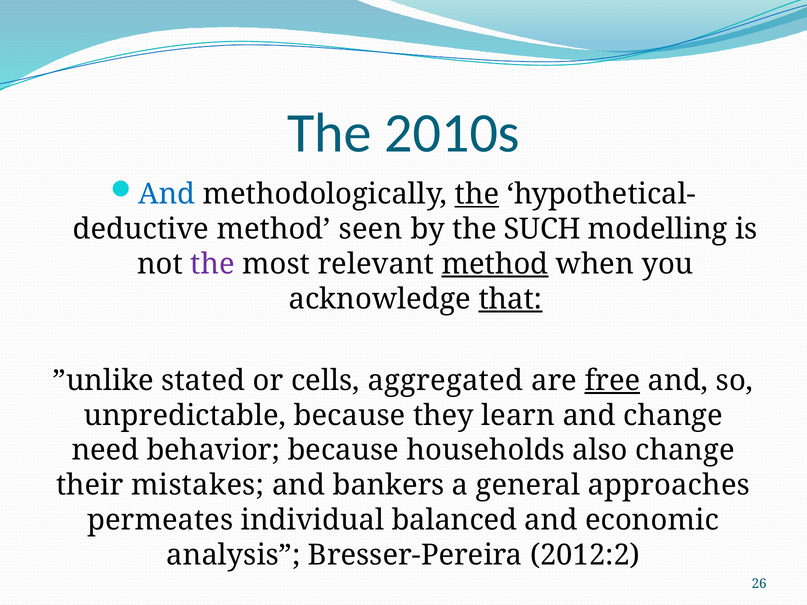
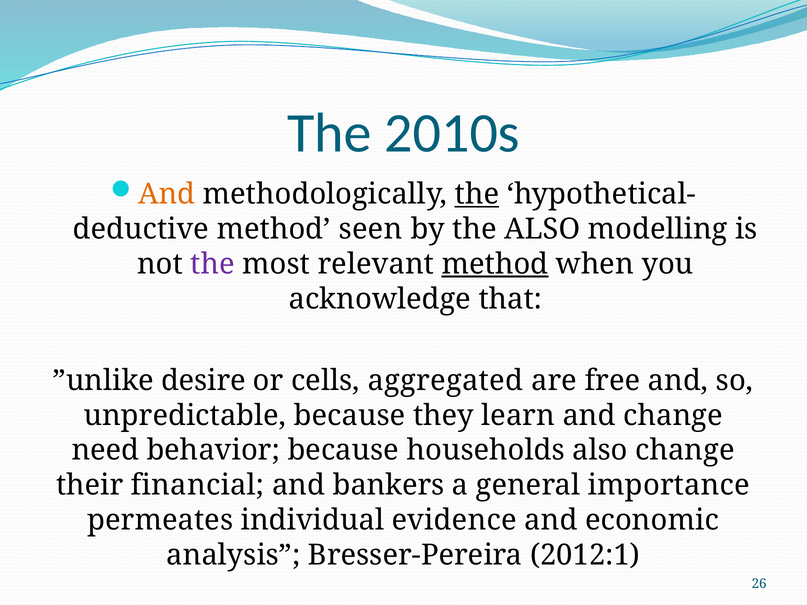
And colour: blue -> orange (167, 194)
the SUCH: SUCH -> ALSO (542, 229)
that underline: present -> none (510, 299)
stated: stated -> desire (203, 381)
free underline: present -> none (612, 381)
mistakes: mistakes -> financial (198, 486)
approaches: approaches -> importance (669, 486)
balanced: balanced -> evidence (454, 520)
2012:2: 2012:2 -> 2012:1 (585, 555)
